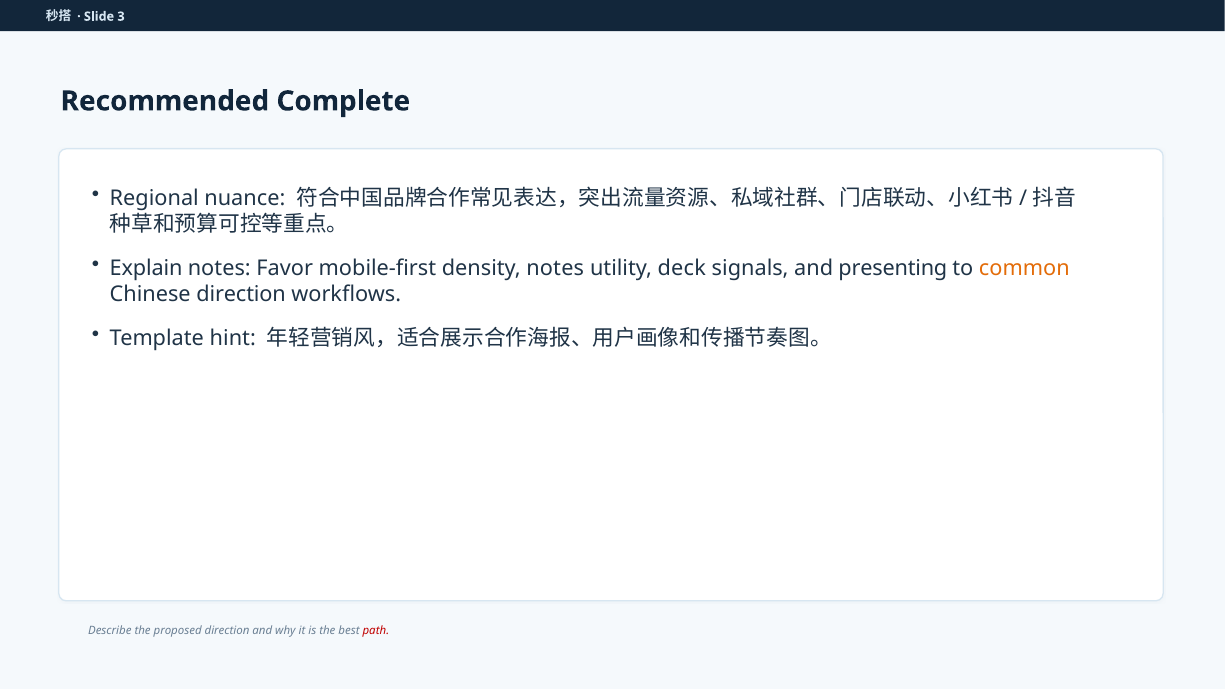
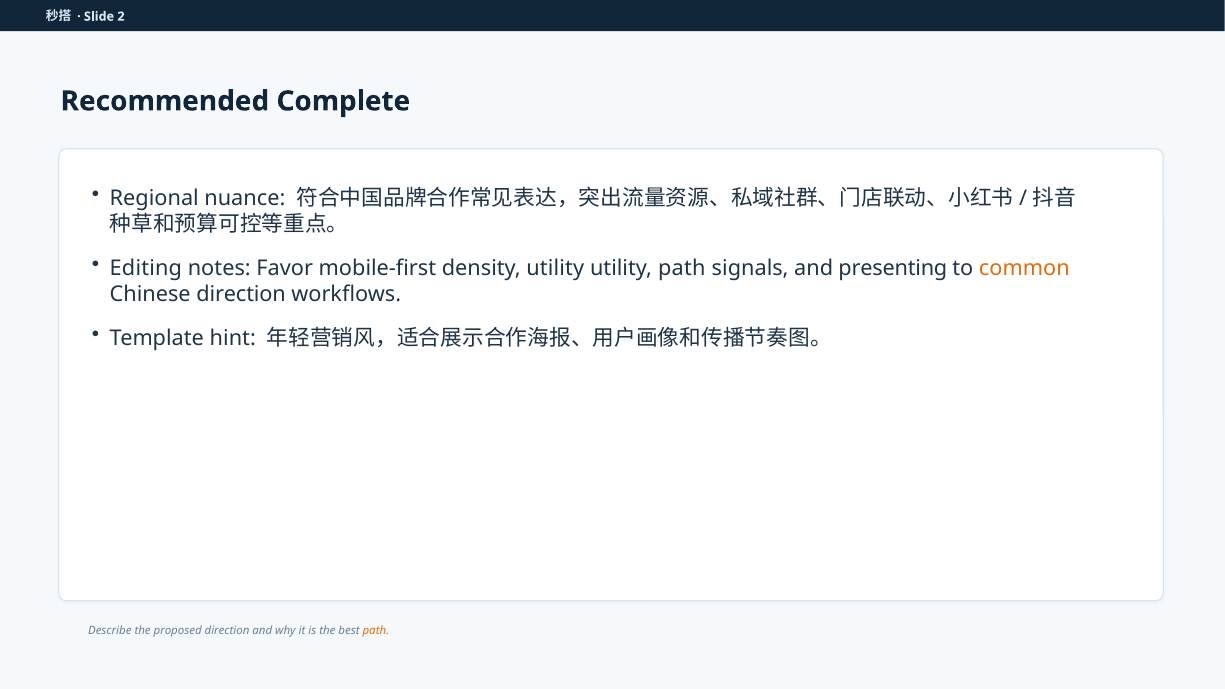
3: 3 -> 2 (121, 16)
Explain: Explain -> Editing (146, 268)
density notes: notes -> utility (555, 268)
utility deck: deck -> path (682, 268)
path colour: red -> orange (376, 631)
